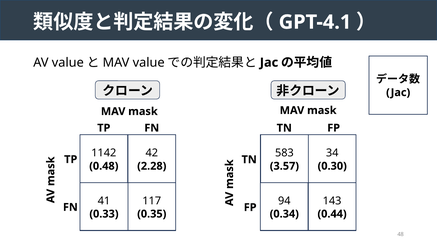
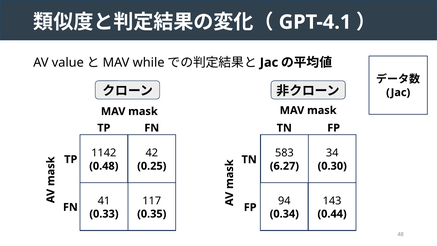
MAV value: value -> while (149, 62)
2.28: 2.28 -> 0.25 (152, 166)
3.57: 3.57 -> 6.27 (284, 166)
